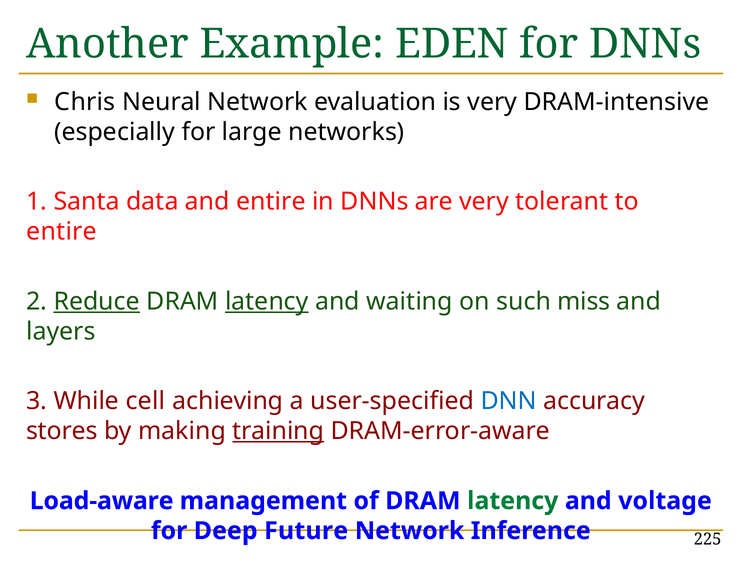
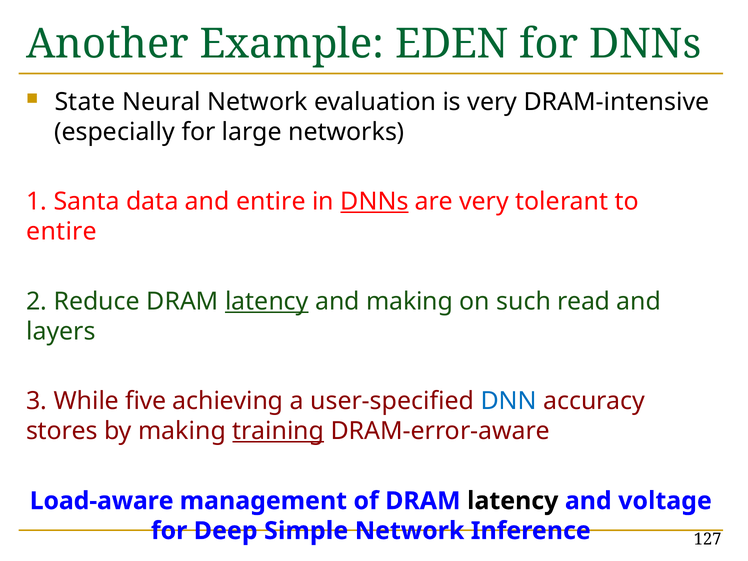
Chris: Chris -> State (85, 102)
DNNs underline: none -> present (374, 202)
Reduce underline: present -> none (97, 301)
and waiting: waiting -> making (410, 301)
miss: miss -> read (584, 301)
cell: cell -> five (146, 401)
latency colour: green -> black (513, 501)
Future: Future -> Simple (306, 531)
225: 225 -> 127 (708, 539)
